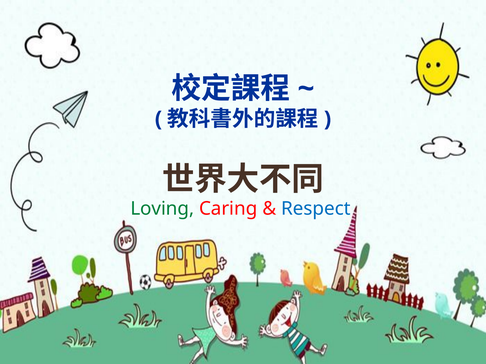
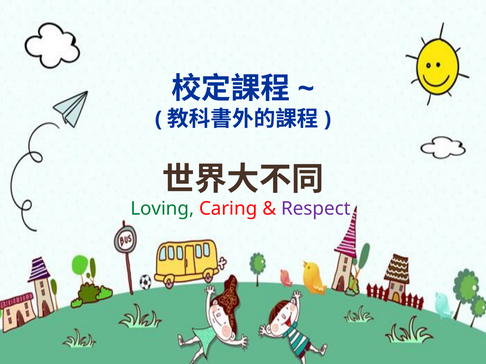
Respect colour: blue -> purple (316, 209)
